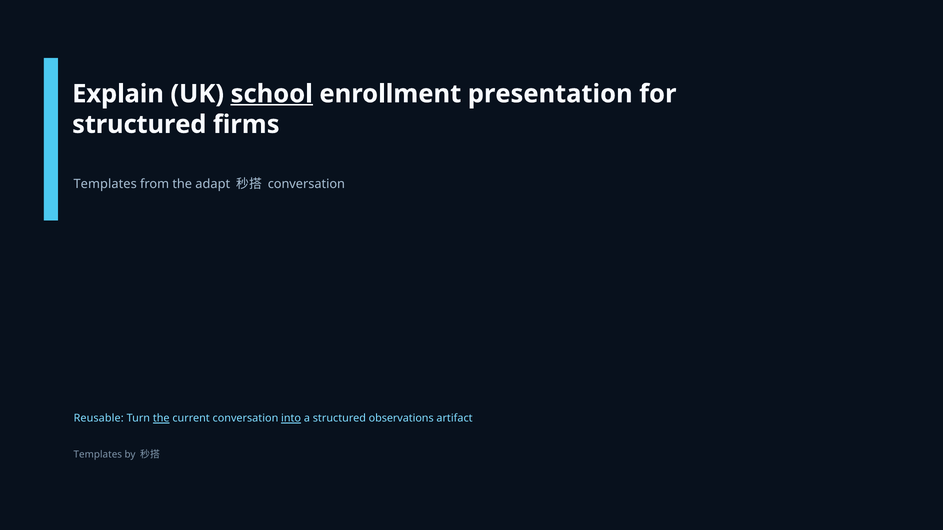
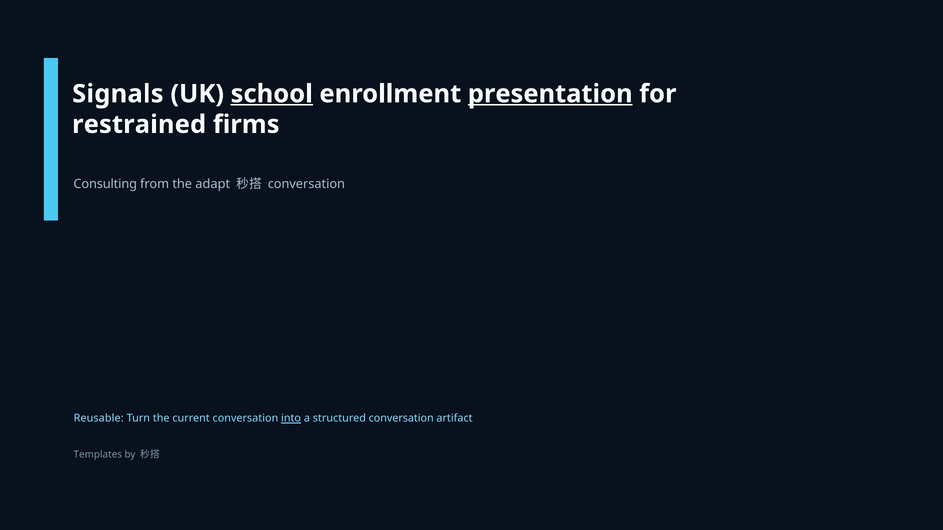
Explain: Explain -> Signals (118, 94)
presentation underline: none -> present (550, 94)
structured: structured -> restrained (139, 125)
Templates: Templates -> Consulting (105, 184)
the underline: present -> none (161, 419)
structured observations: observations -> conversation (401, 419)
